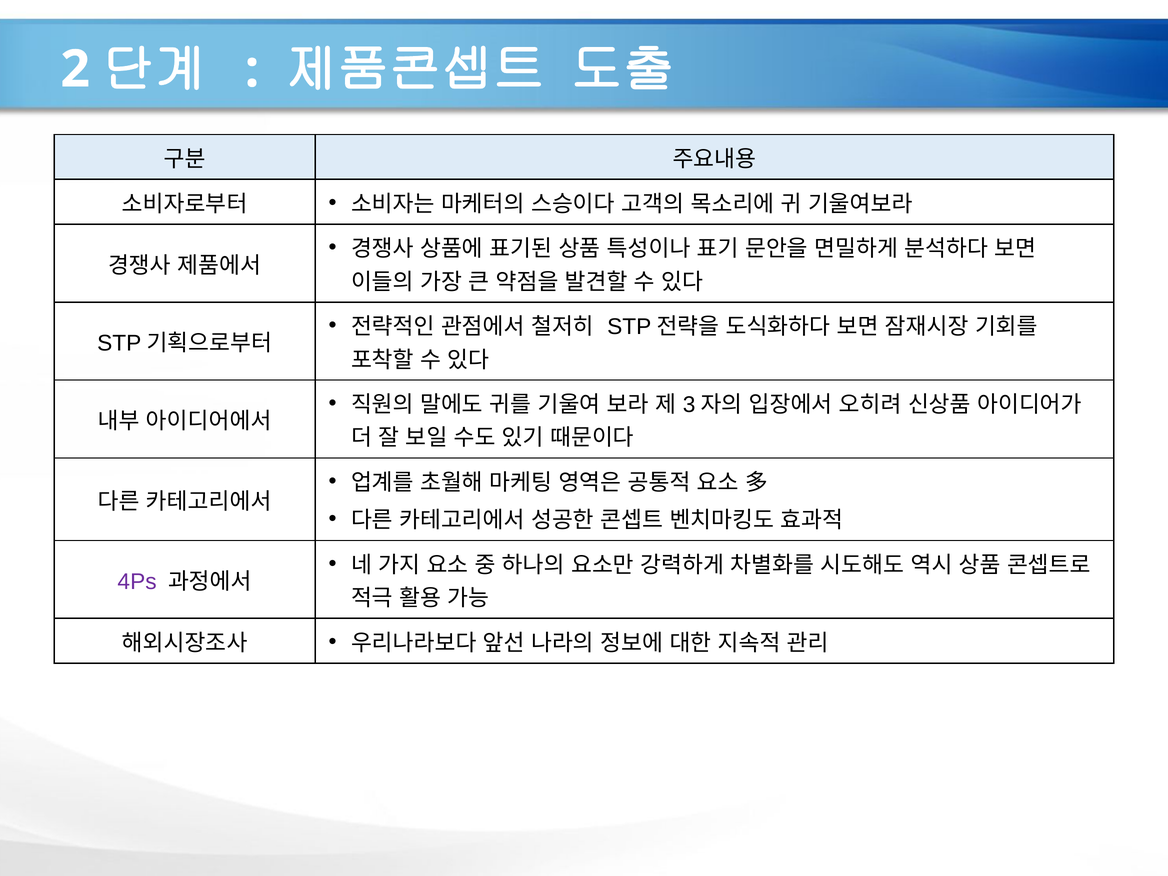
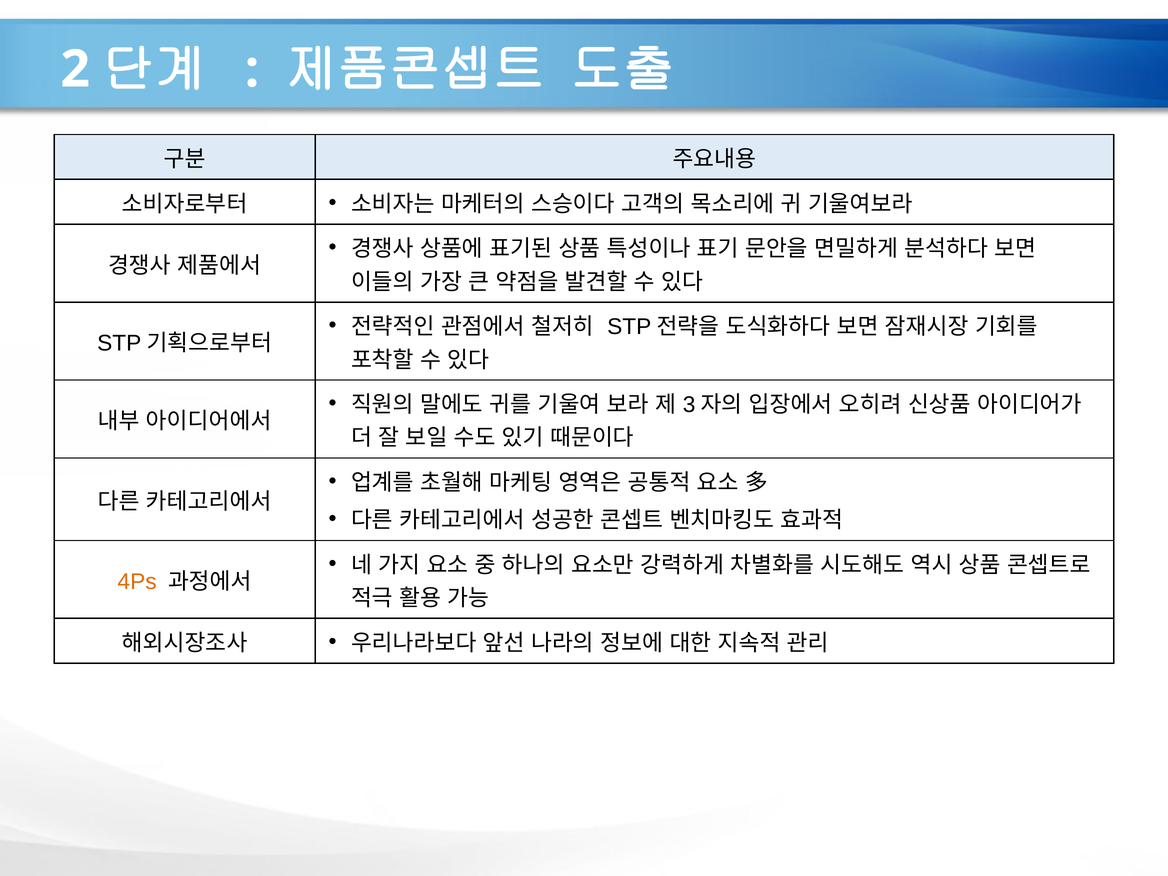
4Ps colour: purple -> orange (137, 582)
